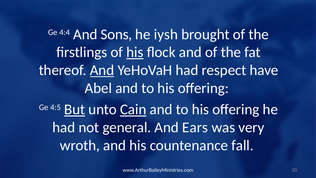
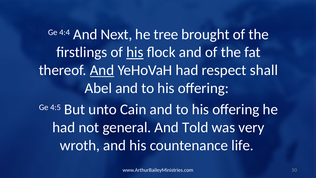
Sons: Sons -> Next (116, 34)
iysh: iysh -> tree (166, 34)
have: have -> shall (264, 70)
But underline: present -> none (75, 109)
Cain underline: present -> none (133, 109)
Ears: Ears -> Told (195, 127)
fall: fall -> life (243, 145)
